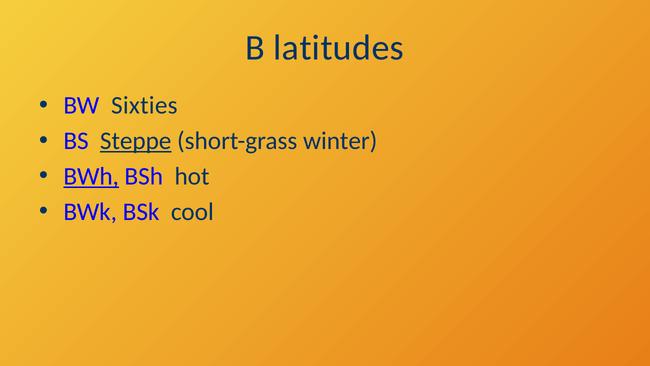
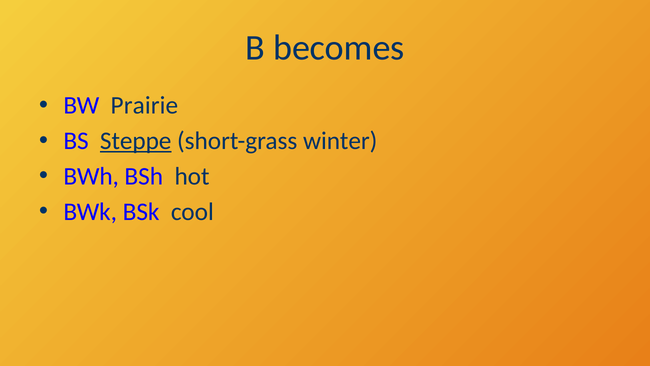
latitudes: latitudes -> becomes (339, 48)
Sixties: Sixties -> Prairie (144, 106)
BWh underline: present -> none (91, 176)
